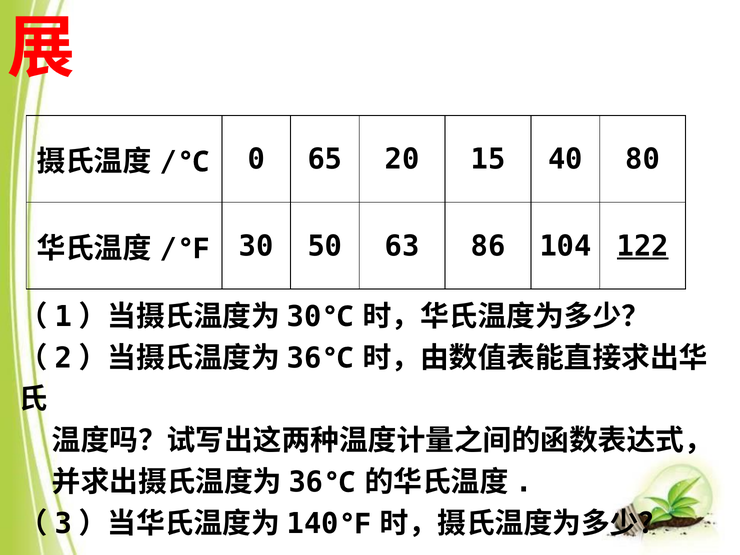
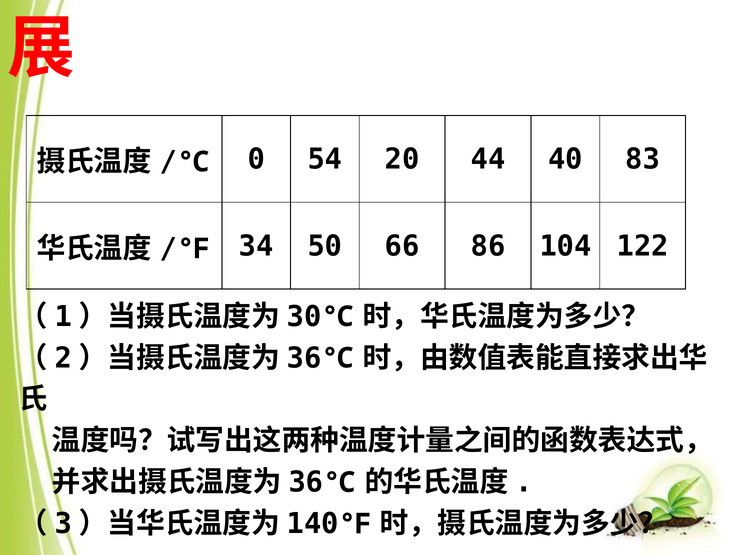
65: 65 -> 54 (325, 159)
15: 15 -> 44 (488, 159)
80: 80 -> 83 (643, 159)
30: 30 -> 34 (256, 246)
63: 63 -> 66 (402, 246)
122 underline: present -> none (643, 246)
